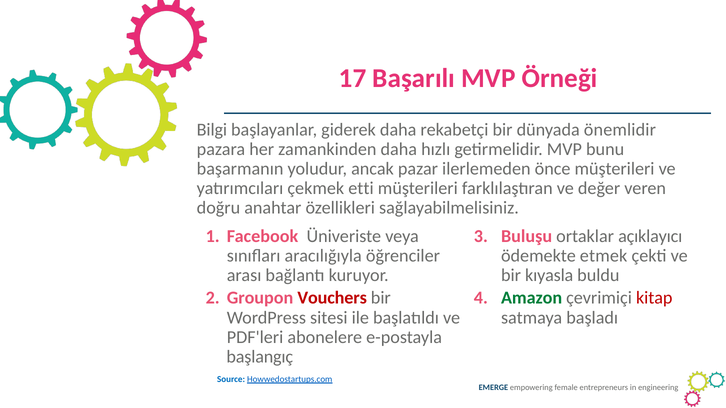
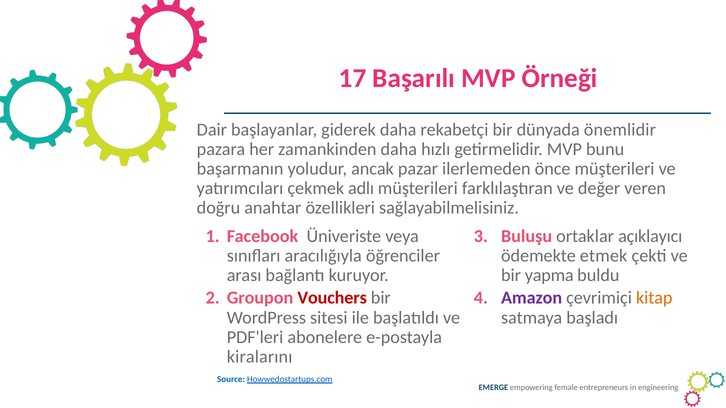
Bilgi: Bilgi -> Dair (212, 130)
etti: etti -> adlı (361, 189)
kıyasla: kıyasla -> yapma (549, 276)
Amazon colour: green -> purple (532, 298)
kitap colour: red -> orange (654, 298)
başlangıç: başlangıç -> kiralarını (260, 357)
